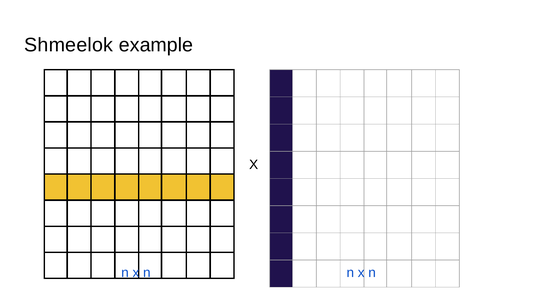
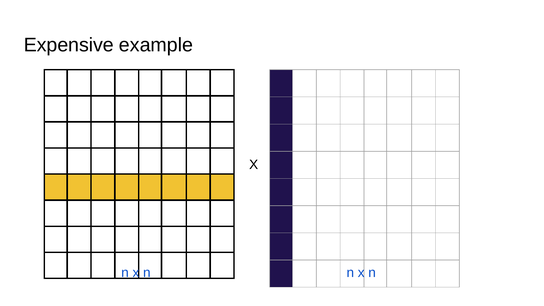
Shmeelok: Shmeelok -> Expensive (69, 45)
